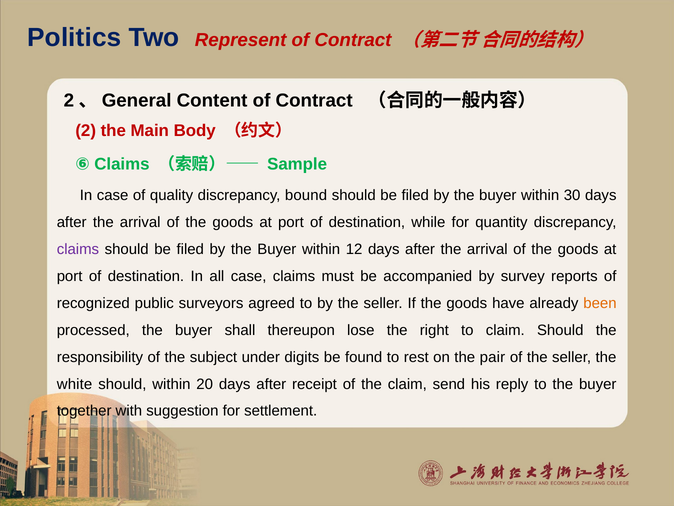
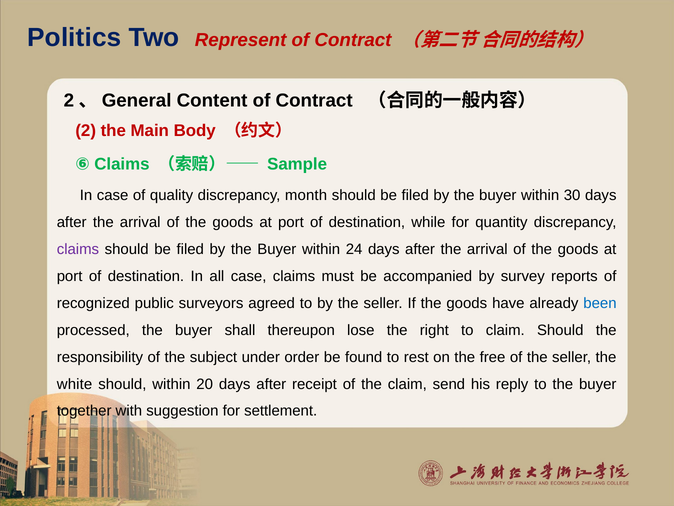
bound: bound -> month (306, 195)
12: 12 -> 24 (354, 249)
been colour: orange -> blue (600, 303)
digits: digits -> order (302, 357)
pair: pair -> free (493, 357)
